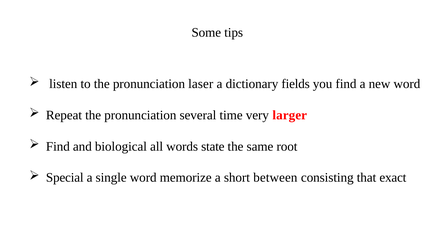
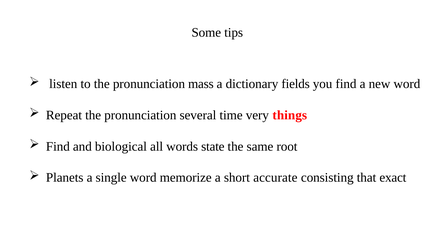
laser: laser -> mass (201, 84)
larger: larger -> things (290, 115)
Special: Special -> Planets (65, 178)
between: between -> accurate (275, 178)
